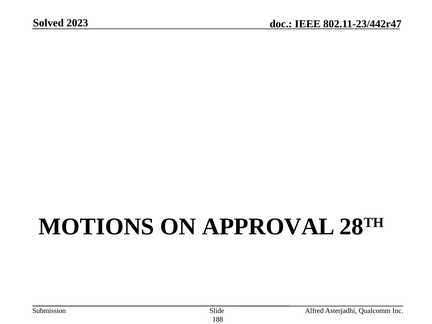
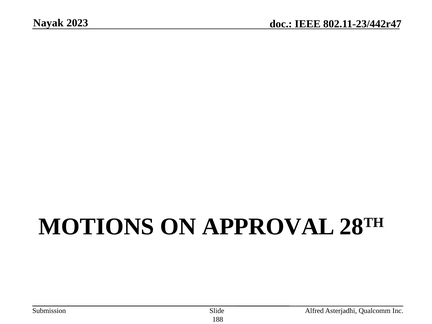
Solved: Solved -> Nayak (48, 23)
